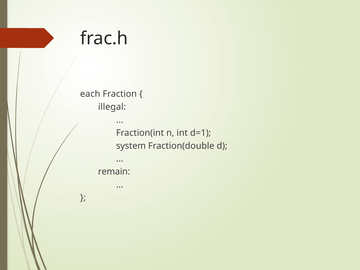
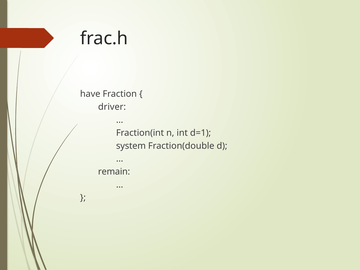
each: each -> have (90, 94)
illegal: illegal -> driver (112, 107)
